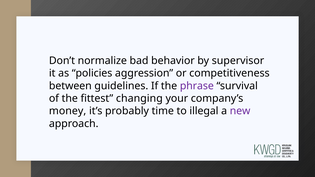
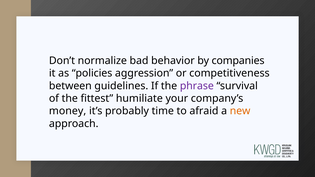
supervisor: supervisor -> companies (238, 61)
changing: changing -> humiliate (139, 99)
illegal: illegal -> afraid (204, 111)
new colour: purple -> orange (240, 111)
